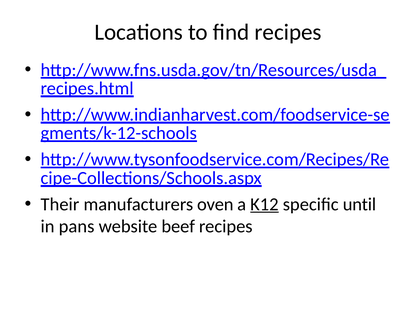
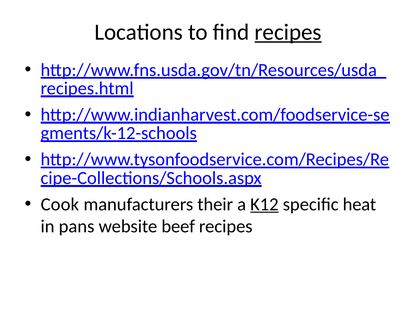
recipes underline: none -> present (288, 32)
Their: Their -> Cook (60, 204)
oven: oven -> their (215, 204)
until: until -> heat (359, 204)
